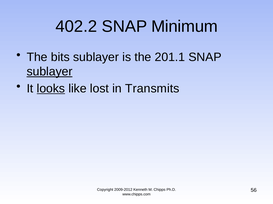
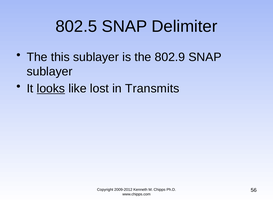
402.2: 402.2 -> 802.5 (76, 26)
Minimum: Minimum -> Delimiter (184, 26)
bits: bits -> this (60, 57)
201.1: 201.1 -> 802.9 (170, 57)
sublayer underline: present -> none (50, 72)
